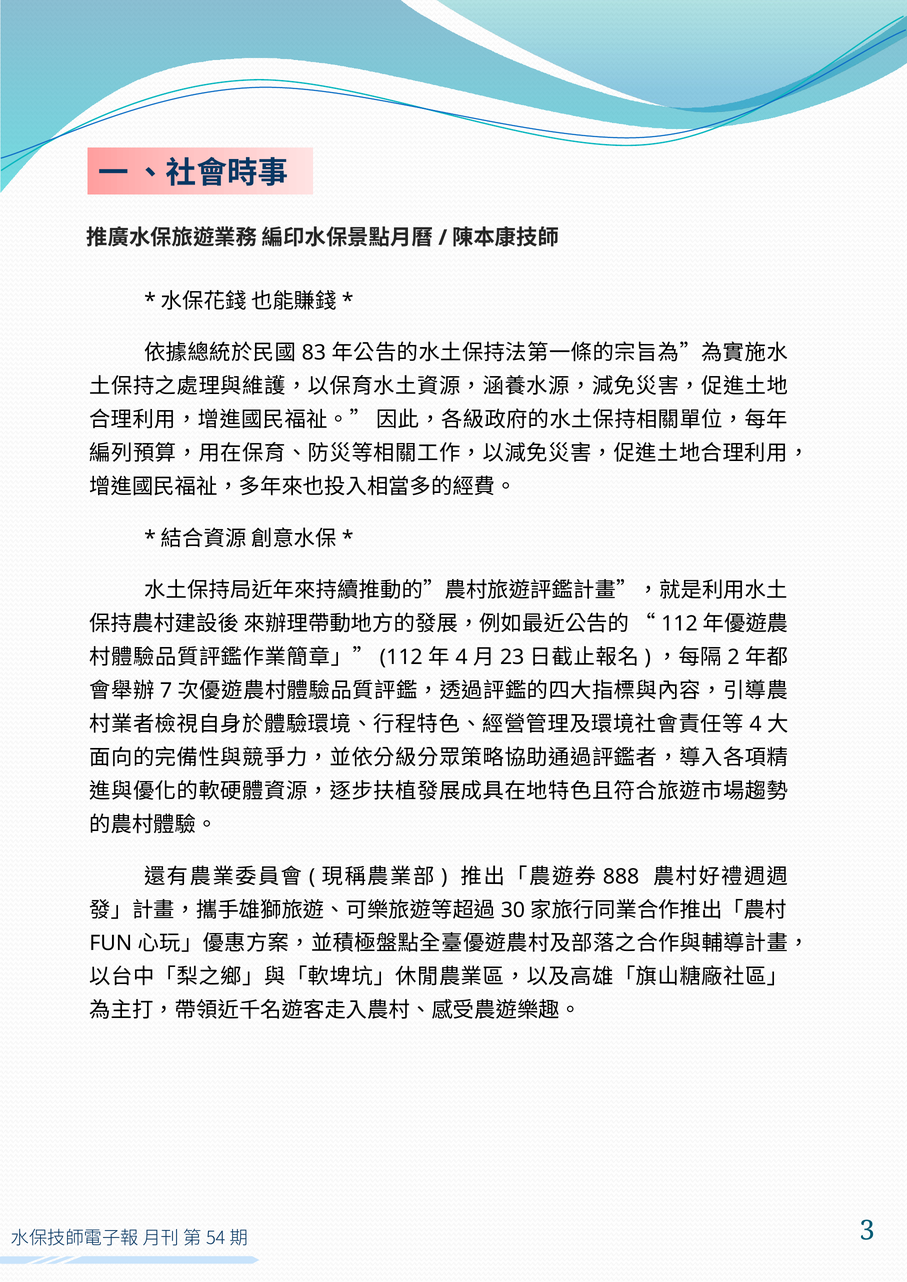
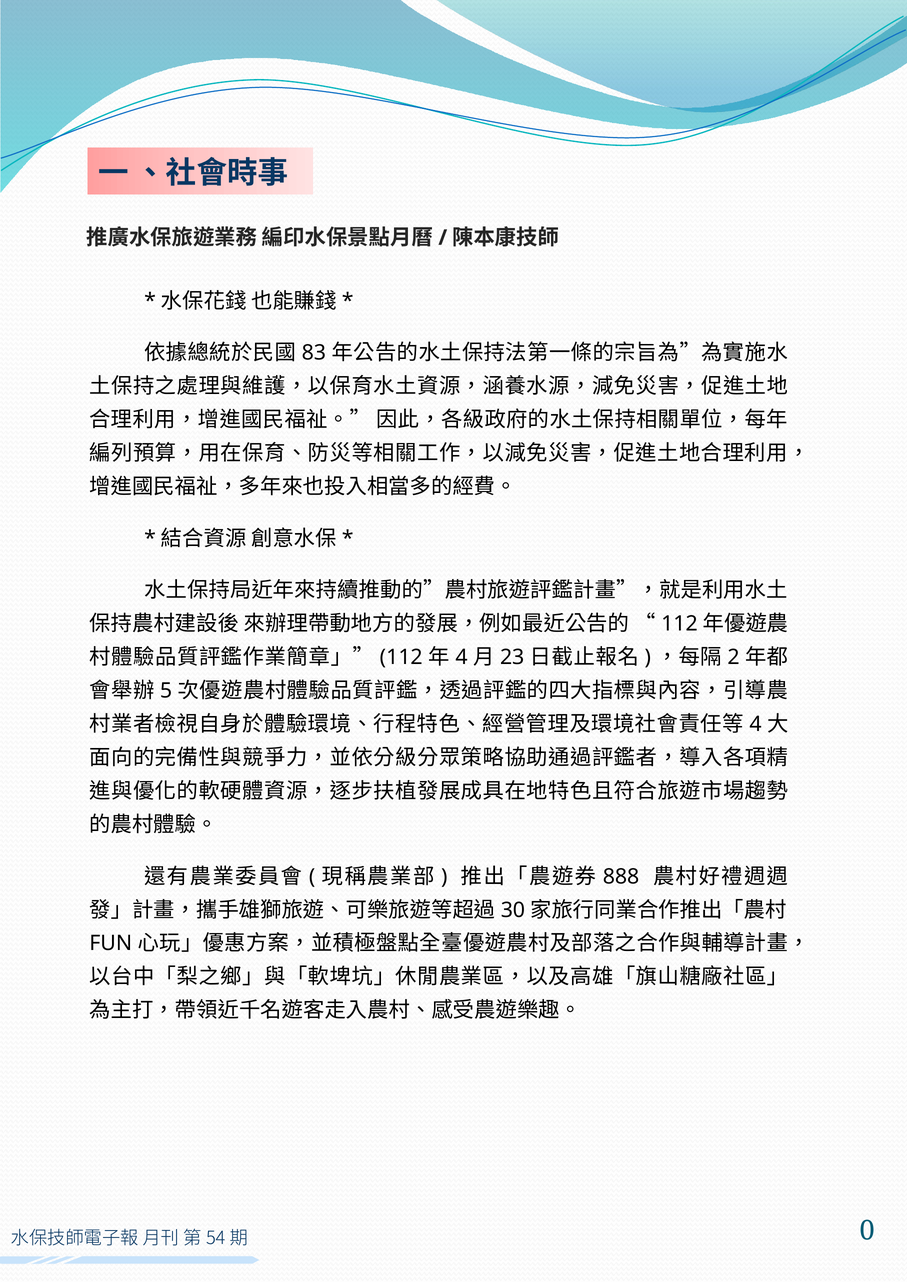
7: 7 -> 5 (166, 691)
3: 3 -> 0 (867, 1231)
